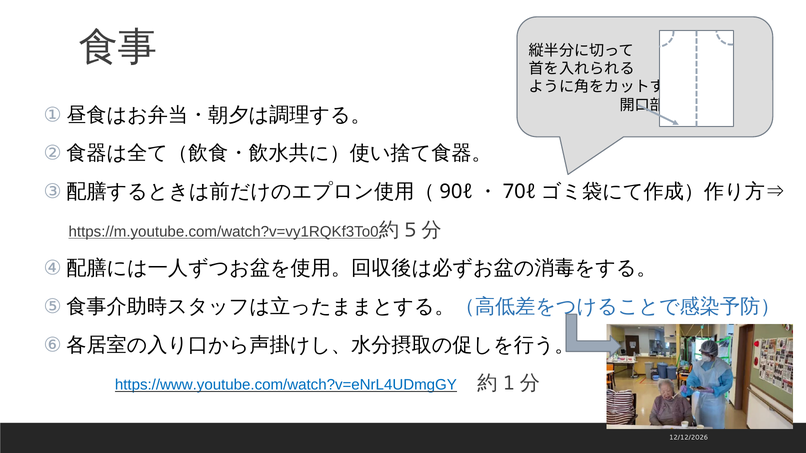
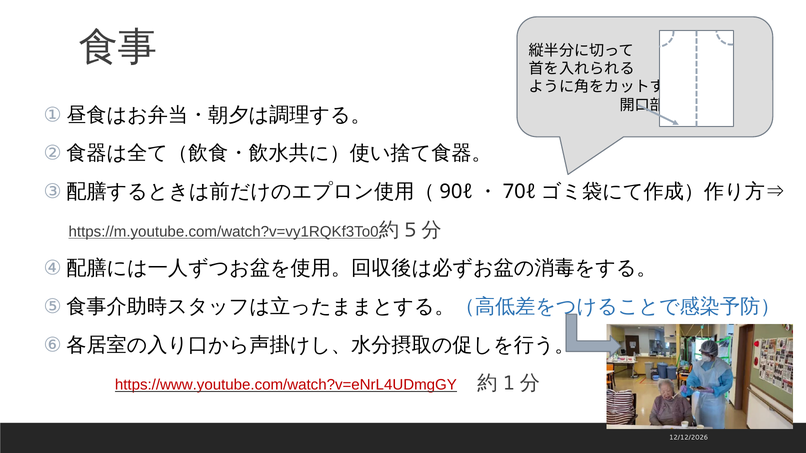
https://www.youtube.com/watch?v=eNrL4UDmgGY colour: blue -> red (286, 385)
